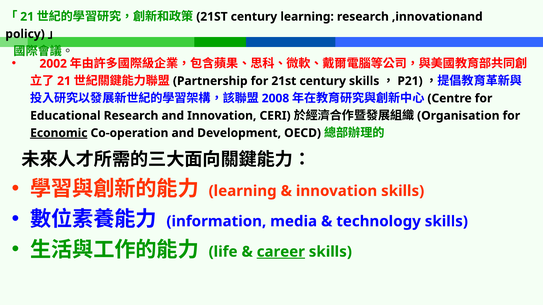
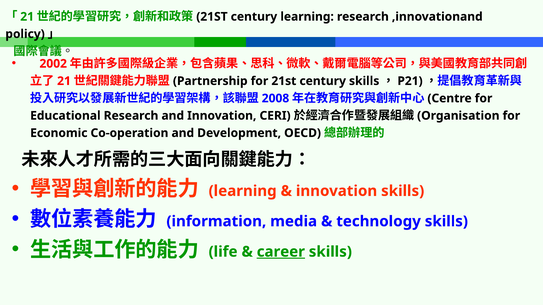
Economic underline: present -> none (59, 133)
